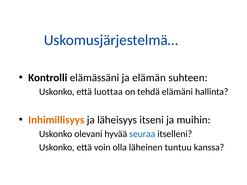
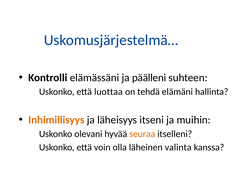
elämän: elämän -> päälleni (149, 78)
seuraa colour: blue -> orange (142, 134)
tuntuu: tuntuu -> valinta (178, 148)
